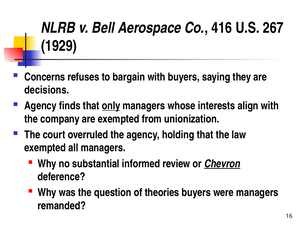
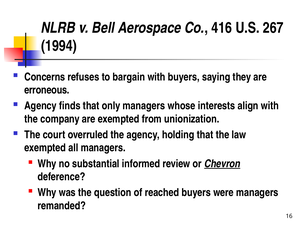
1929: 1929 -> 1994 (59, 46)
decisions: decisions -> erroneous (47, 90)
only underline: present -> none (111, 106)
theories: theories -> reached (162, 192)
